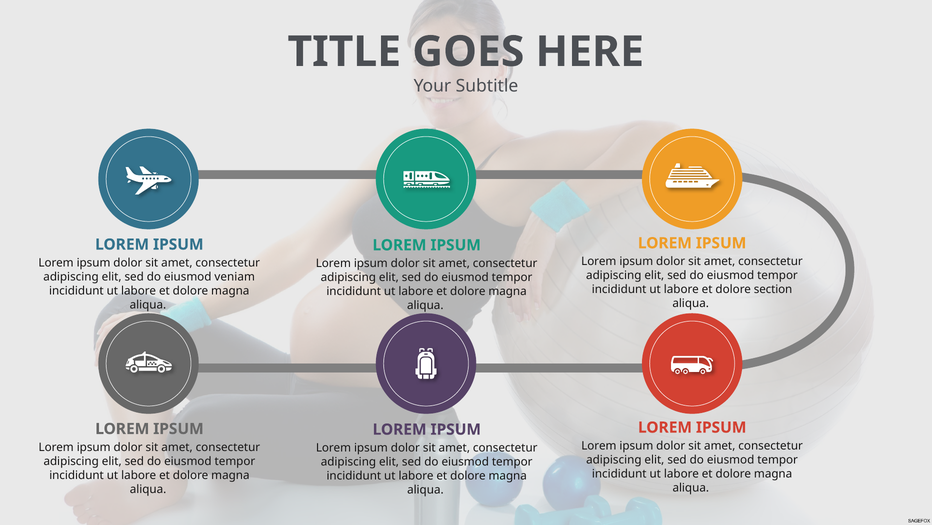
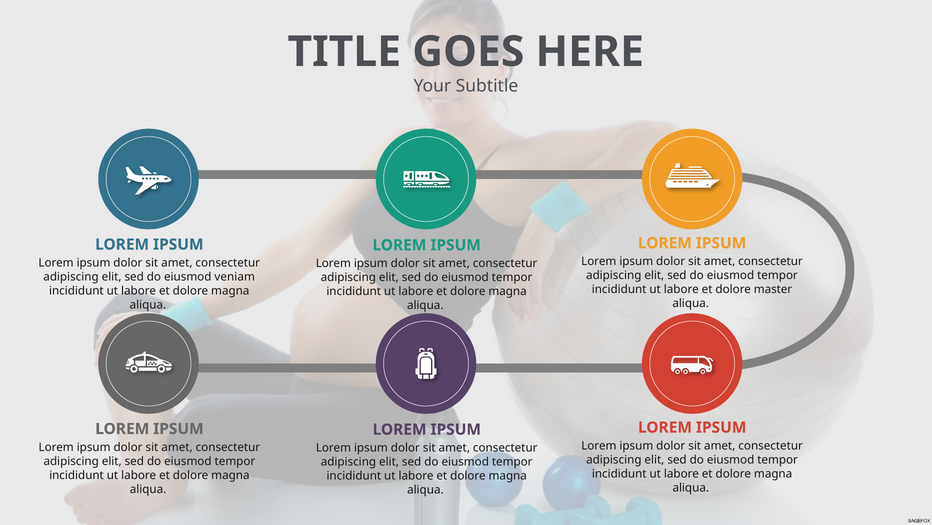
section: section -> master (773, 289)
